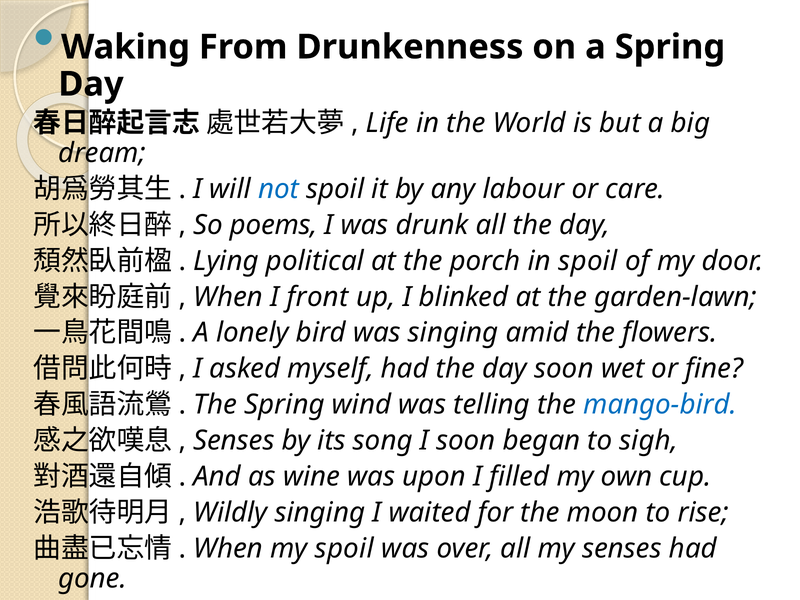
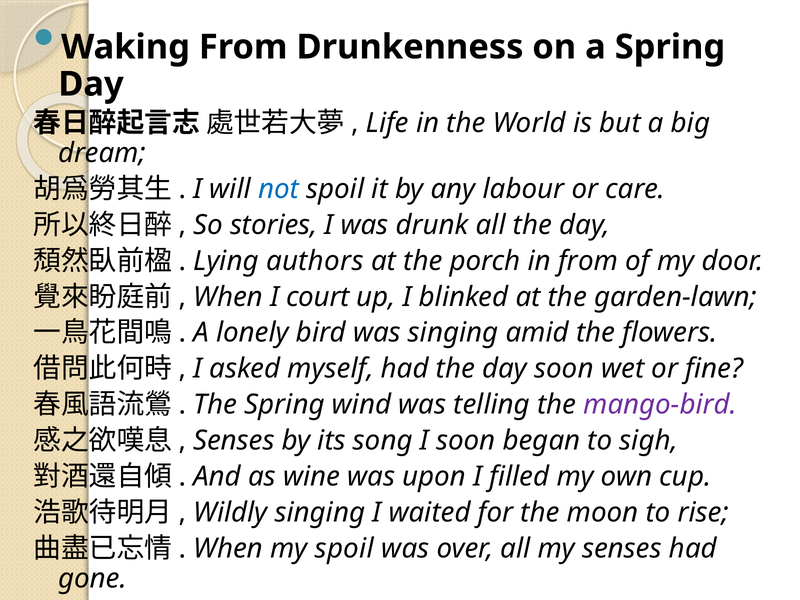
poems: poems -> stories (274, 225)
political: political -> authors (315, 261)
in spoil: spoil -> from (588, 261)
front: front -> court (318, 297)
mango-bird colour: blue -> purple (660, 405)
